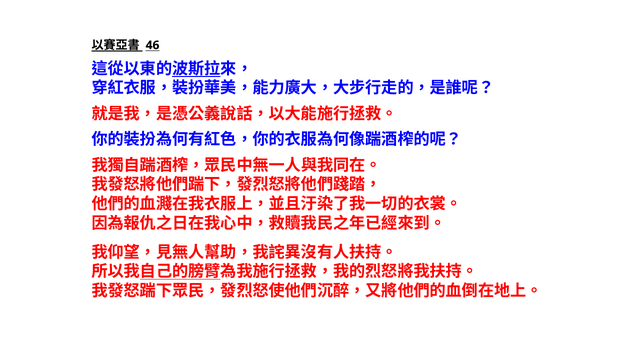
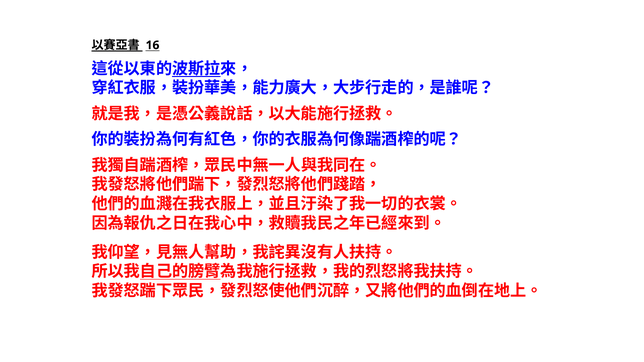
46: 46 -> 16 (153, 45)
